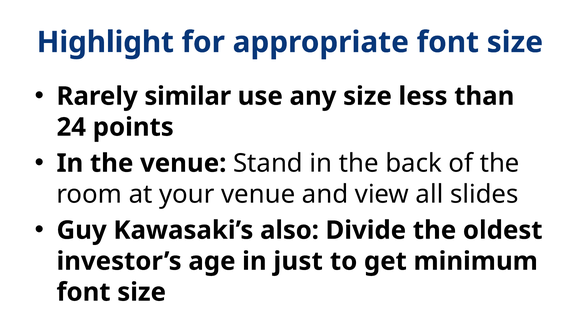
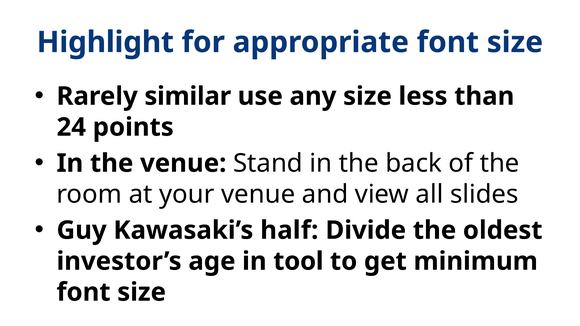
also: also -> half (289, 231)
just: just -> tool (298, 261)
